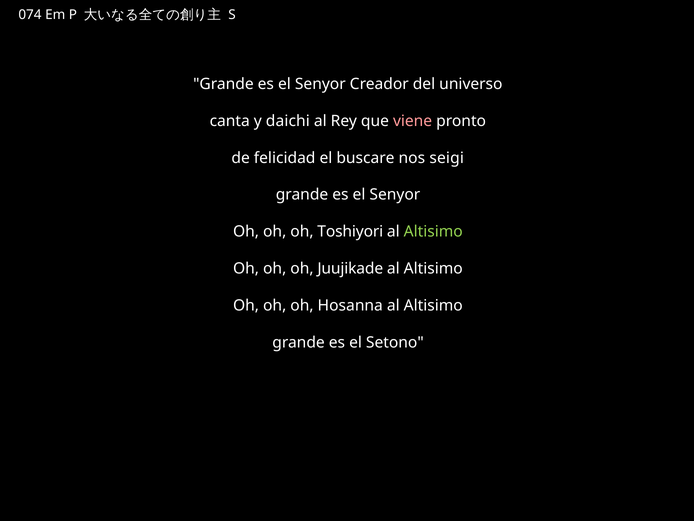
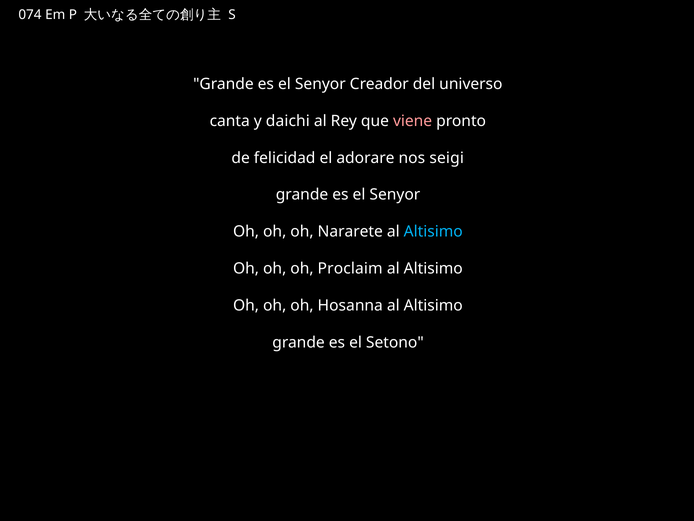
buscare: buscare -> adorare (365, 158)
Toshiyori: Toshiyori -> Nararete (350, 232)
Altisimo colour: light green -> light blue (433, 232)
Juujikade: Juujikade -> Proclaim (350, 268)
